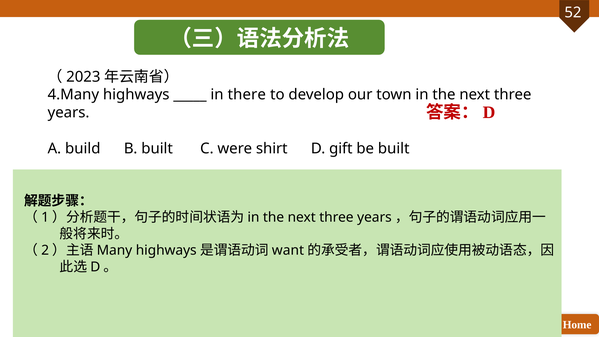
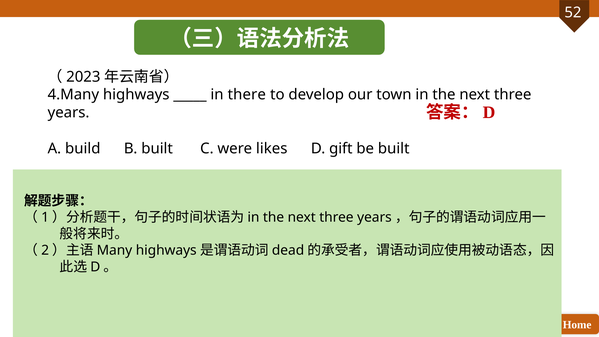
shirt: shirt -> likes (272, 149)
want: want -> dead (288, 250)
